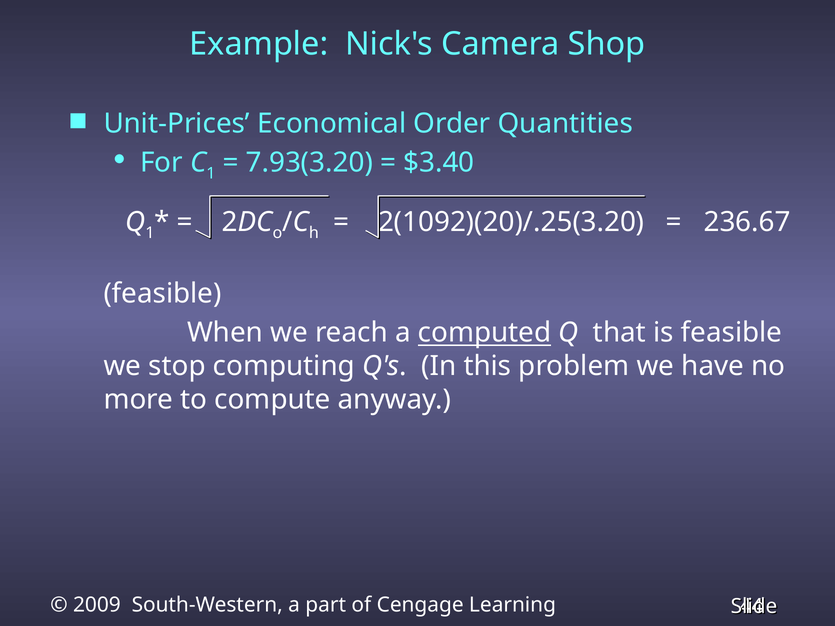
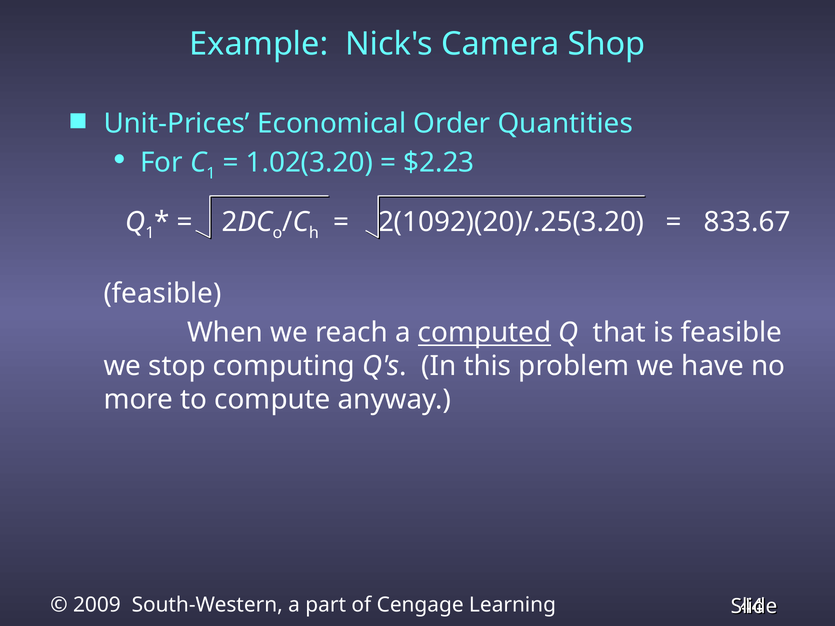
7.93(3.20: 7.93(3.20 -> 1.02(3.20 (309, 163)
$3.40: $3.40 -> $2.23 (439, 163)
236.67: 236.67 -> 833.67 (747, 222)
